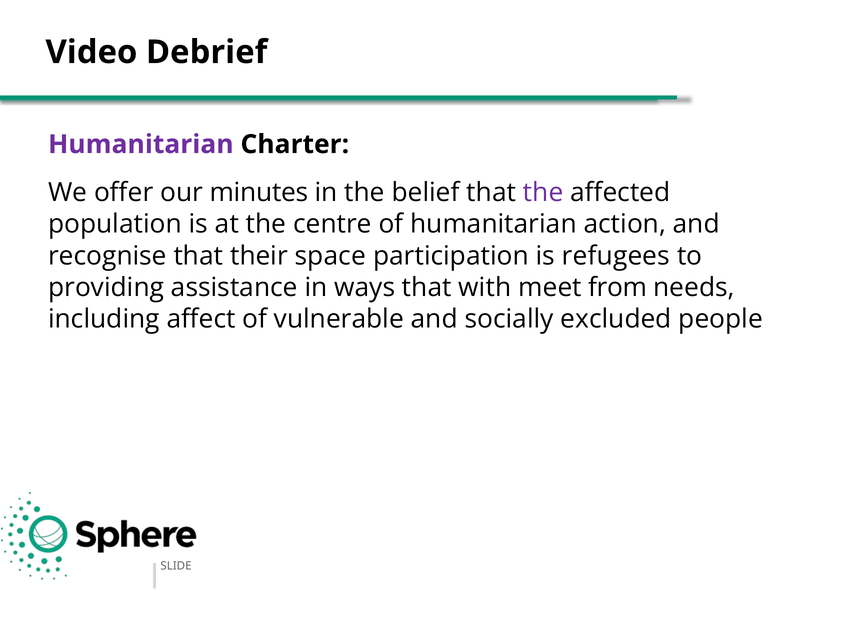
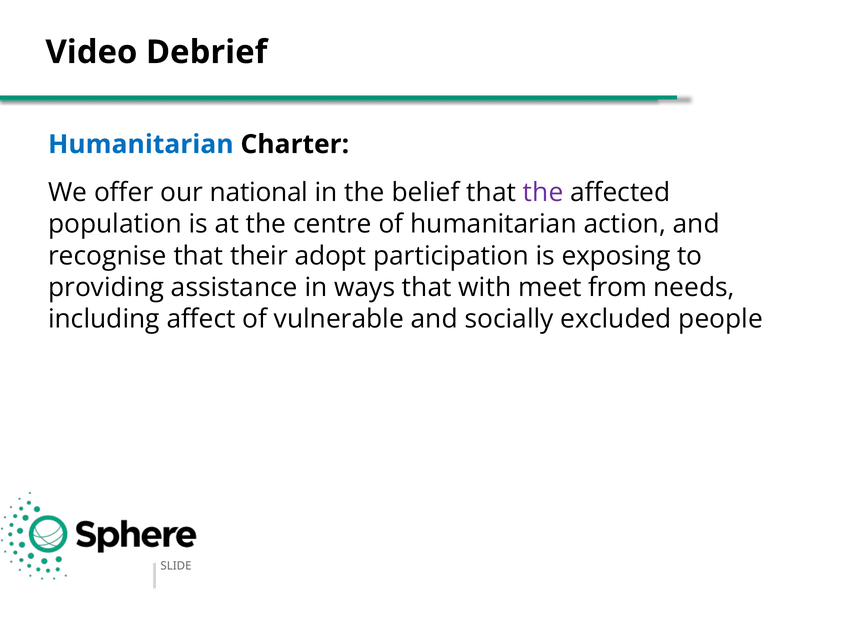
Humanitarian colour: purple -> blue (141, 144)
minutes: minutes -> national (259, 193)
space: space -> adopt (331, 256)
refugees: refugees -> exposing (616, 256)
